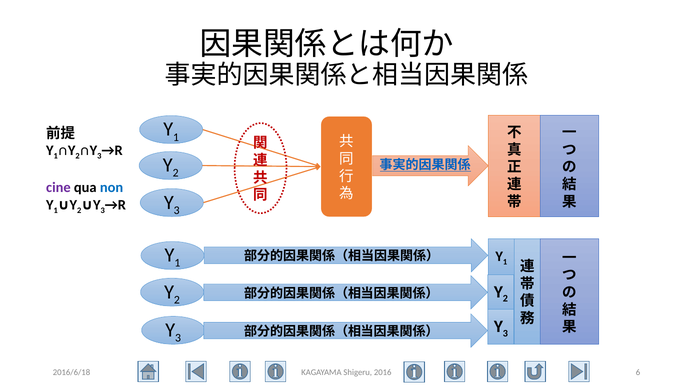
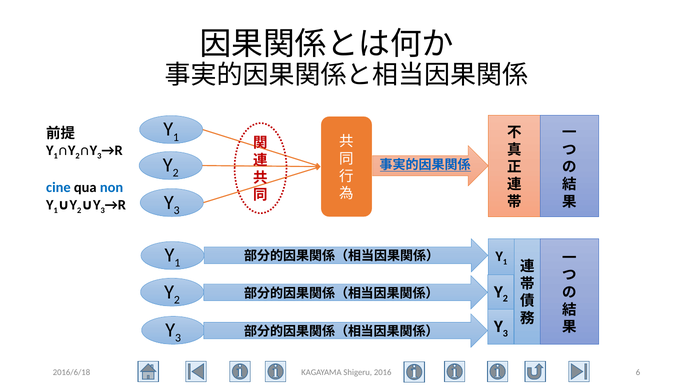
cine colour: purple -> blue (58, 188)
